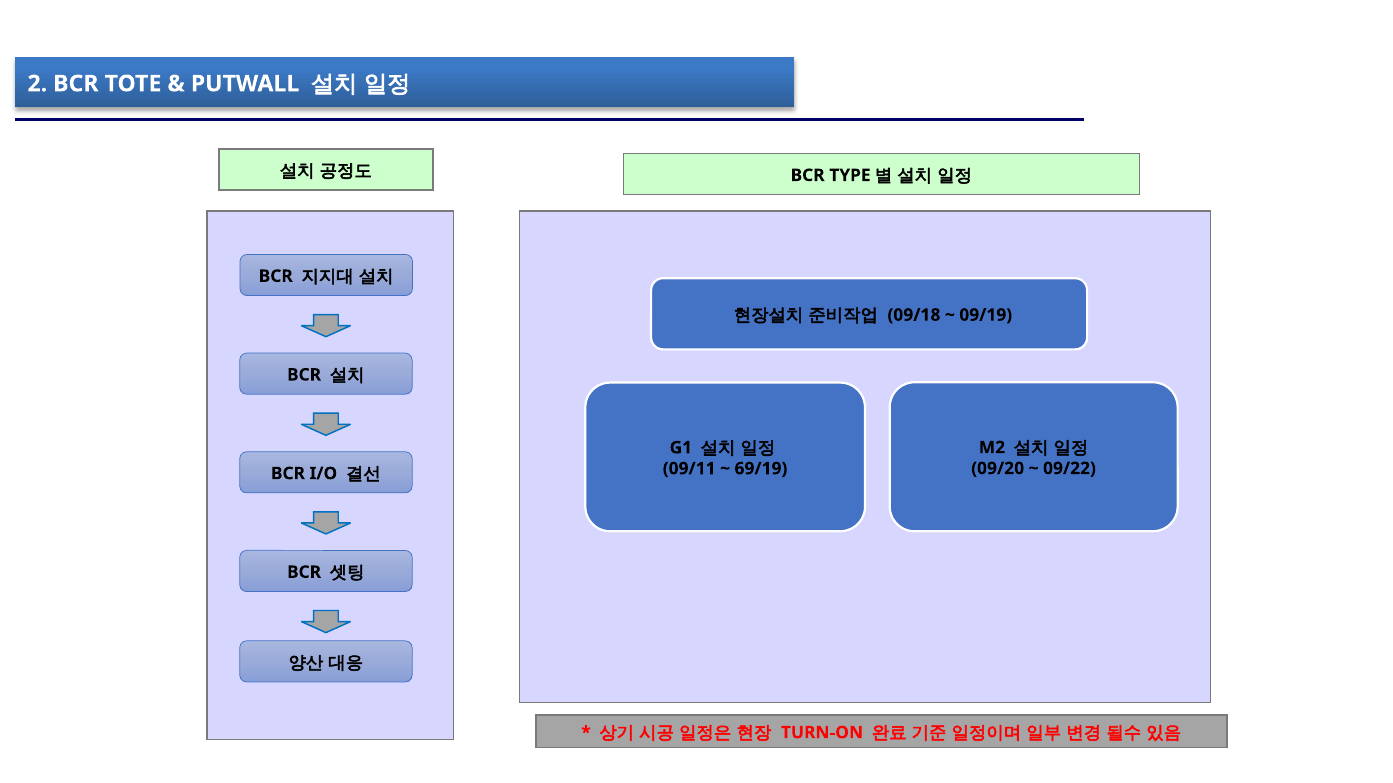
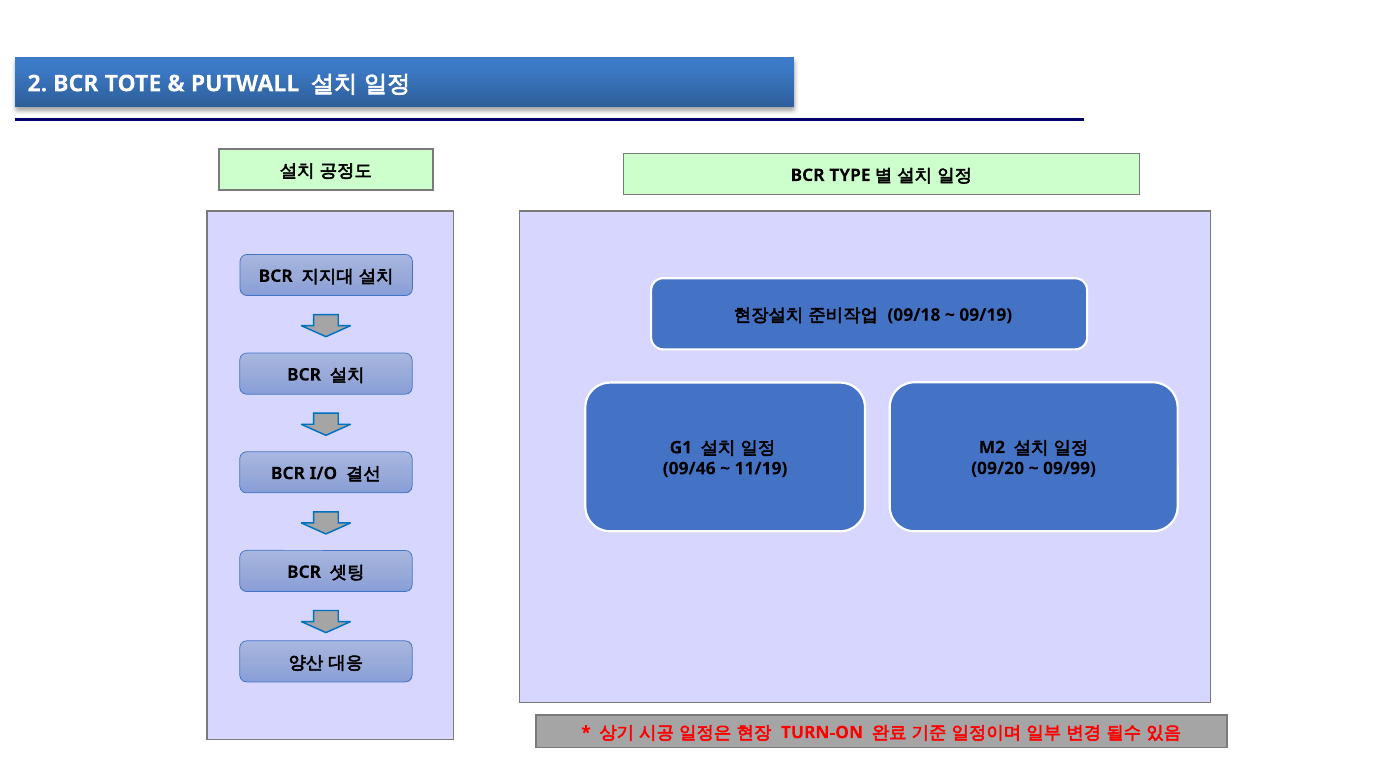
09/22: 09/22 -> 09/99 (1069, 469)
09/11: 09/11 -> 09/46 (689, 469)
69/19: 69/19 -> 11/19 (761, 469)
